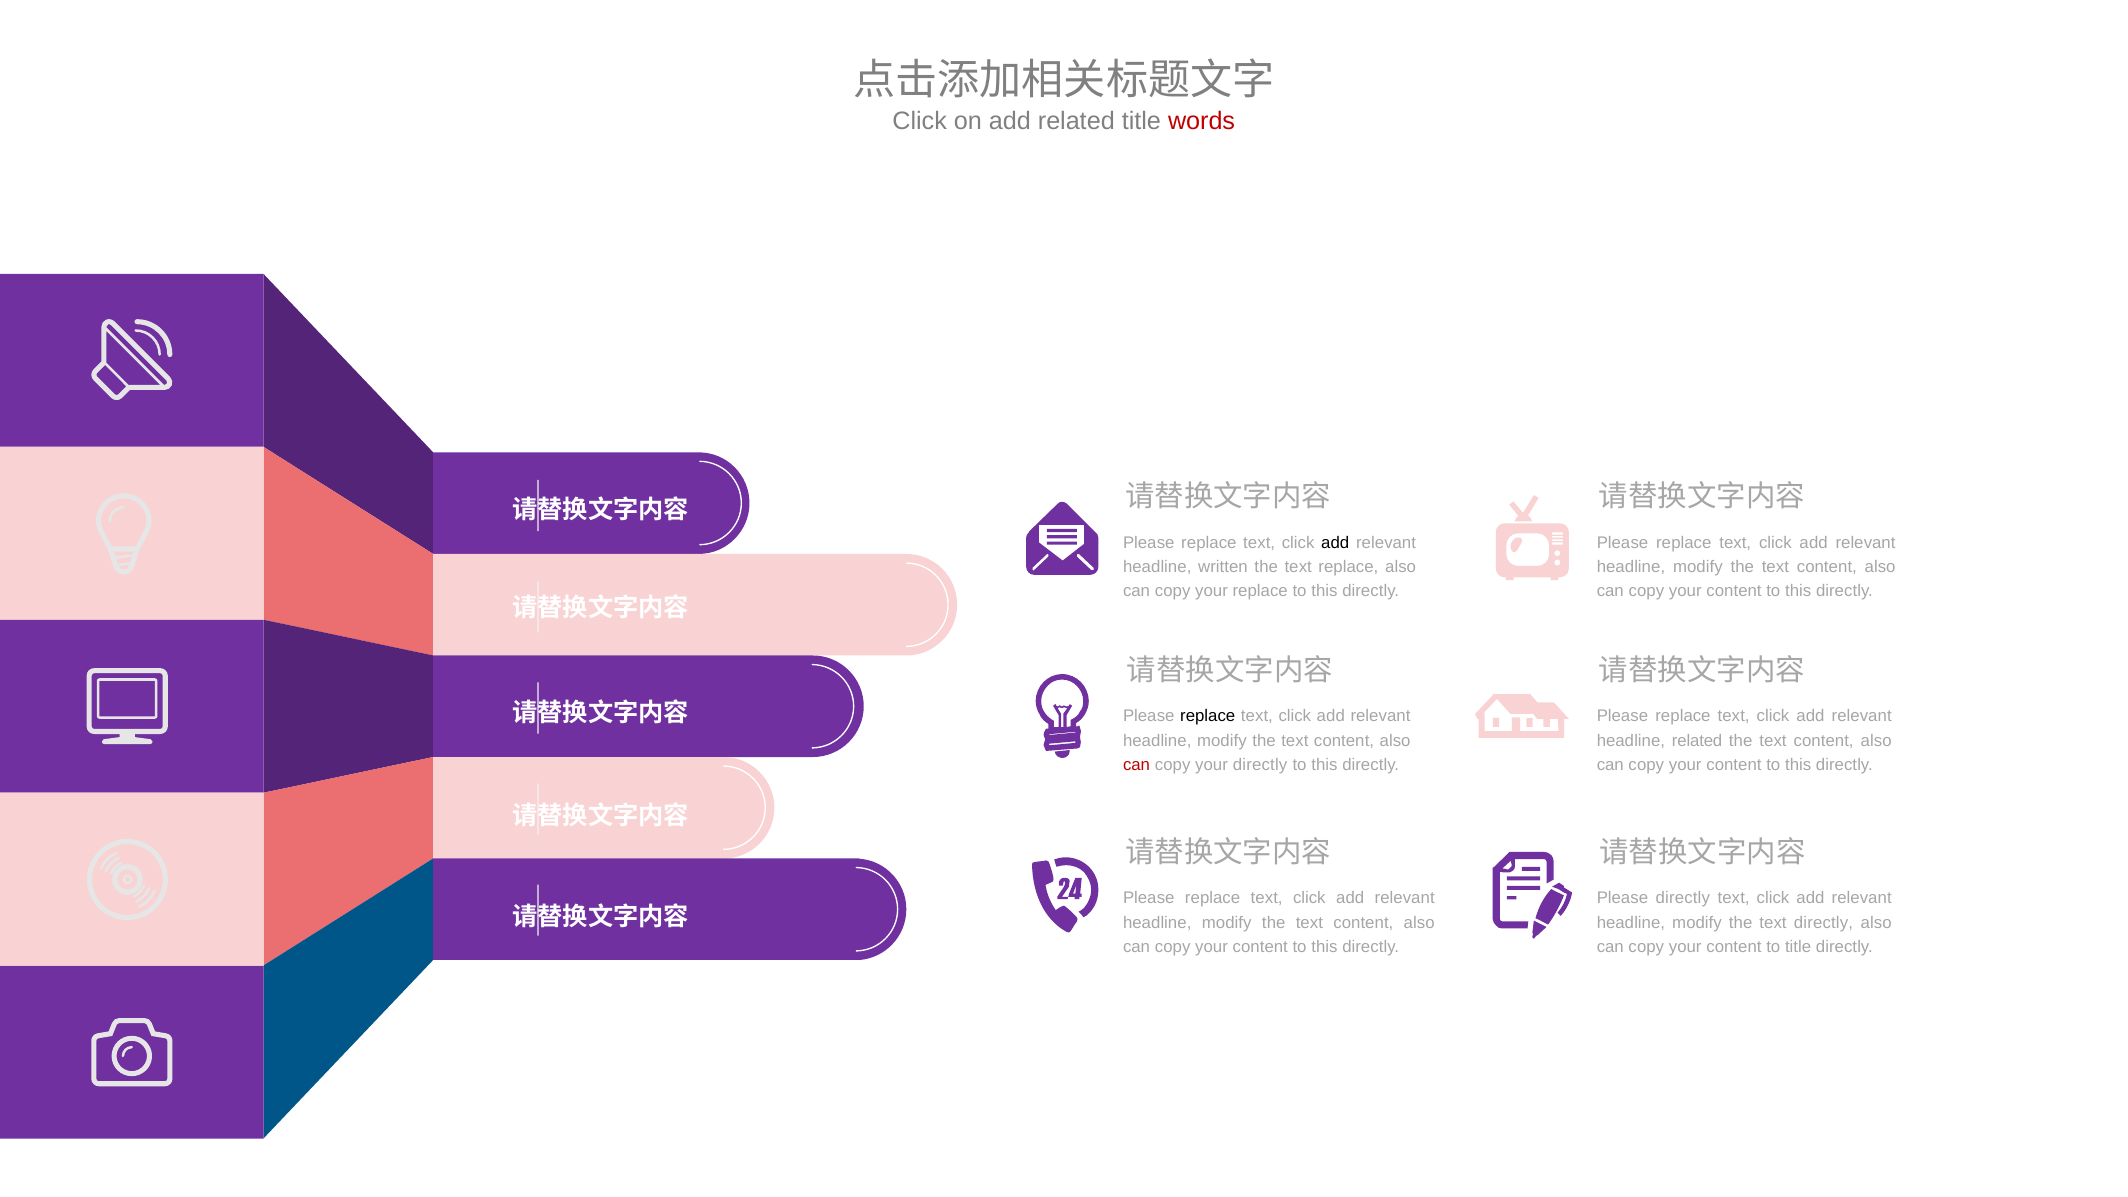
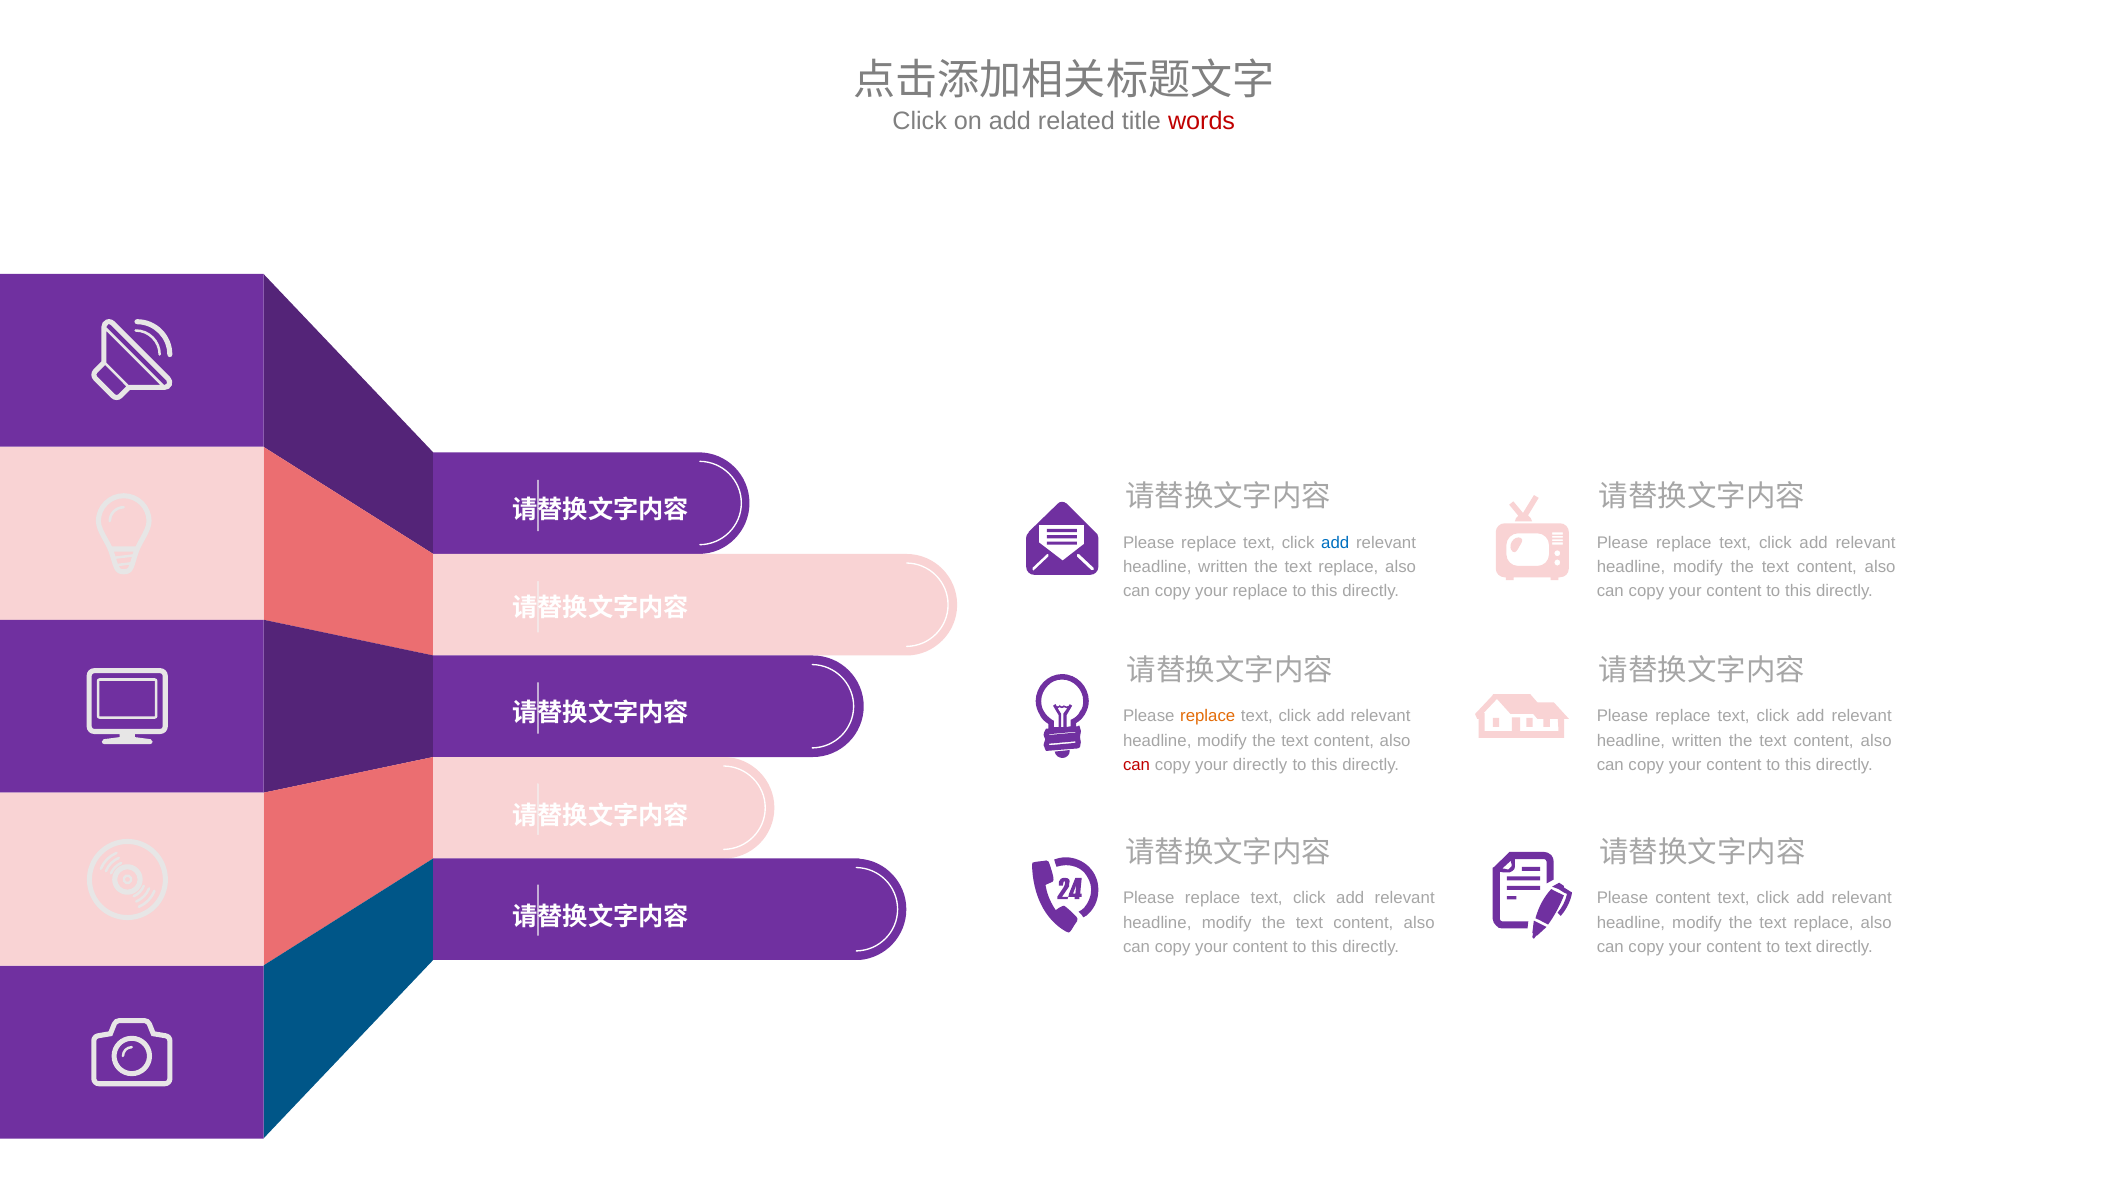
add colour: black -> blue (1335, 543)
replace colour: black -> orange (1208, 716)
related: related -> written (1697, 741)
Please directly: directly -> content (1683, 898)
modify the text directly: directly -> replace (1824, 923)
to title: title -> text (1798, 947)
